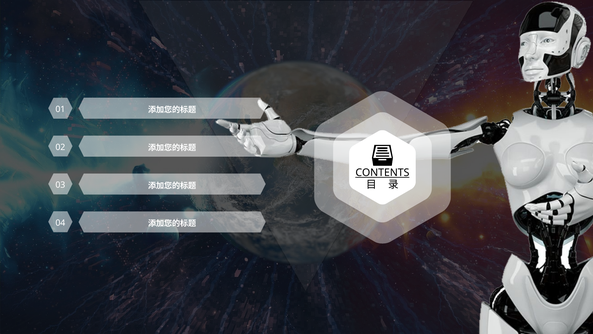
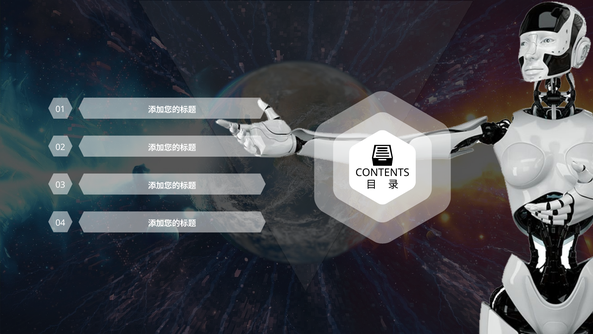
CONTENTS underline: present -> none (382, 173)
